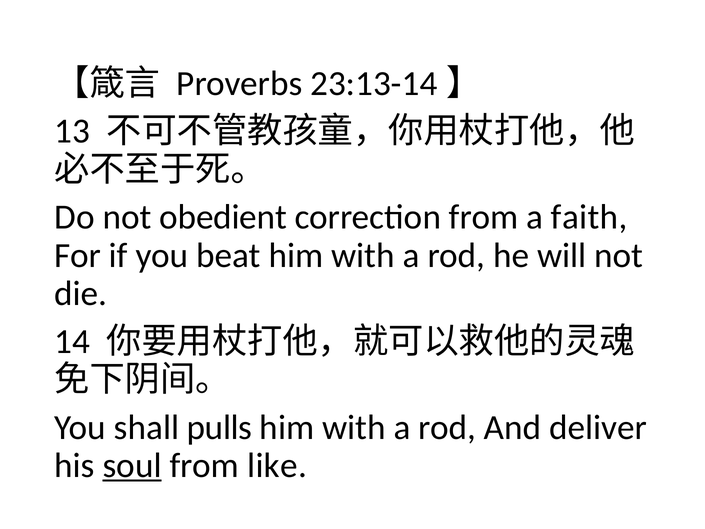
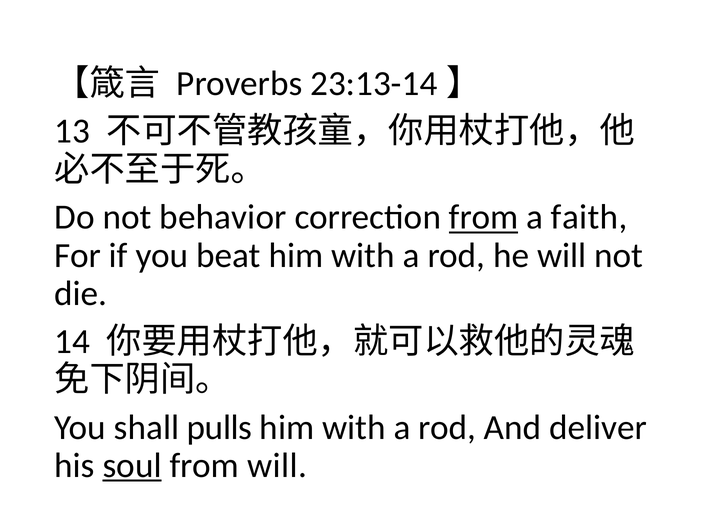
obedient: obedient -> behavior (223, 217)
from underline: none -> present (484, 217)
from like: like -> will (277, 465)
